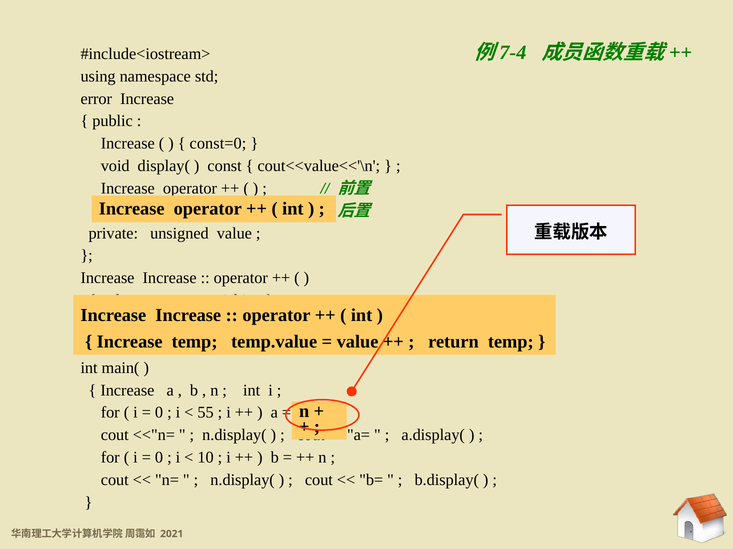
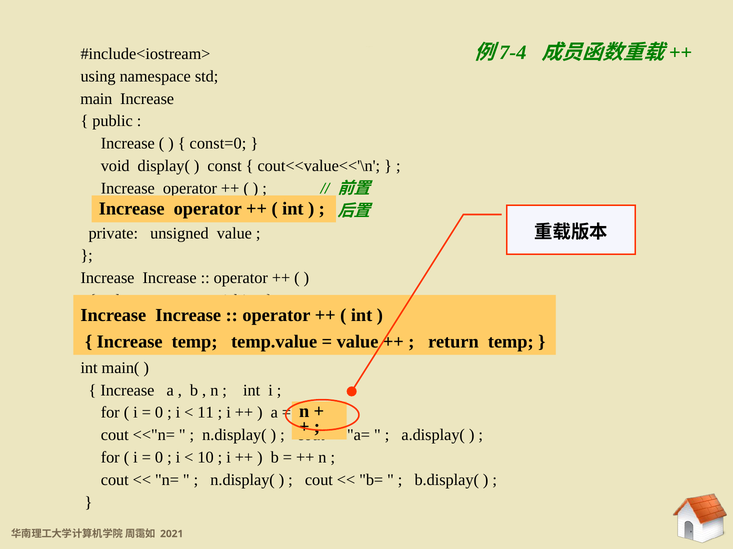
error: error -> main (96, 99)
55: 55 -> 11 (206, 413)
